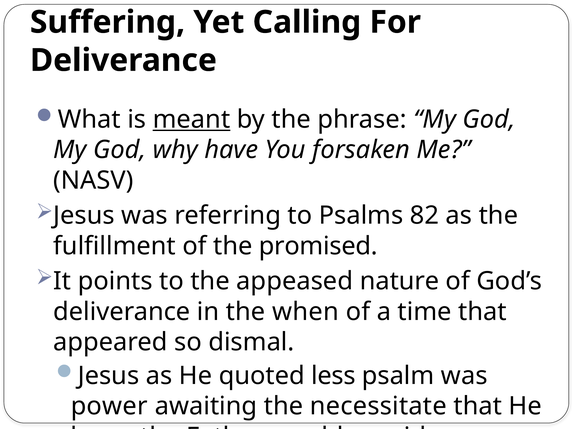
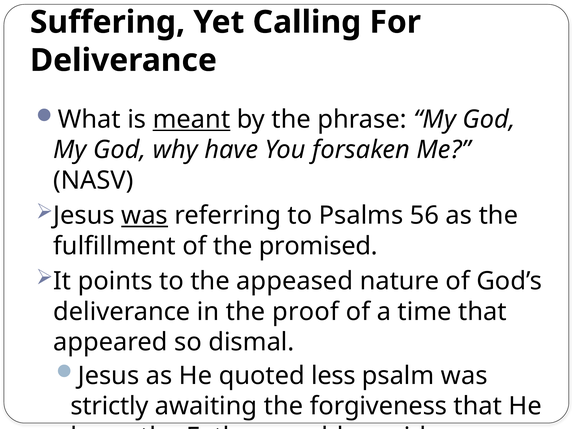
was underline: none -> present (145, 216)
82: 82 -> 56 (425, 216)
when: when -> proof (305, 312)
power: power -> strictly (109, 407)
necessitate: necessitate -> forgiveness (378, 407)
